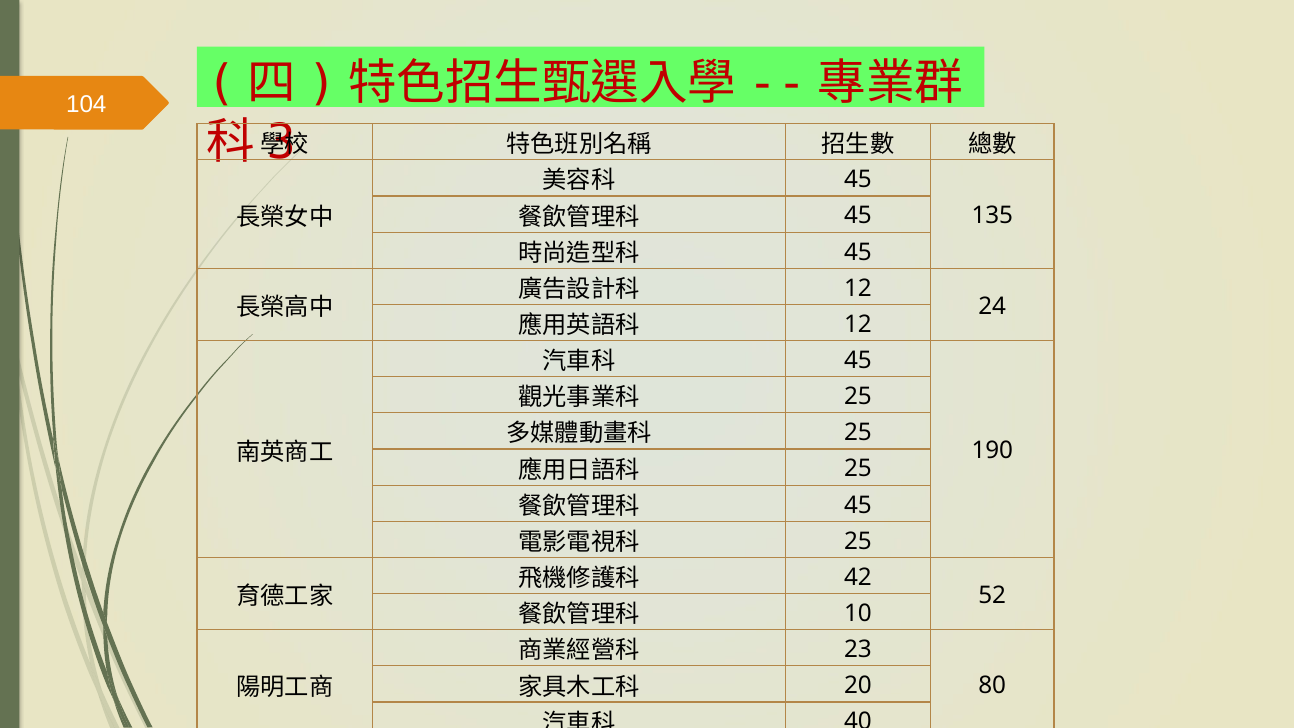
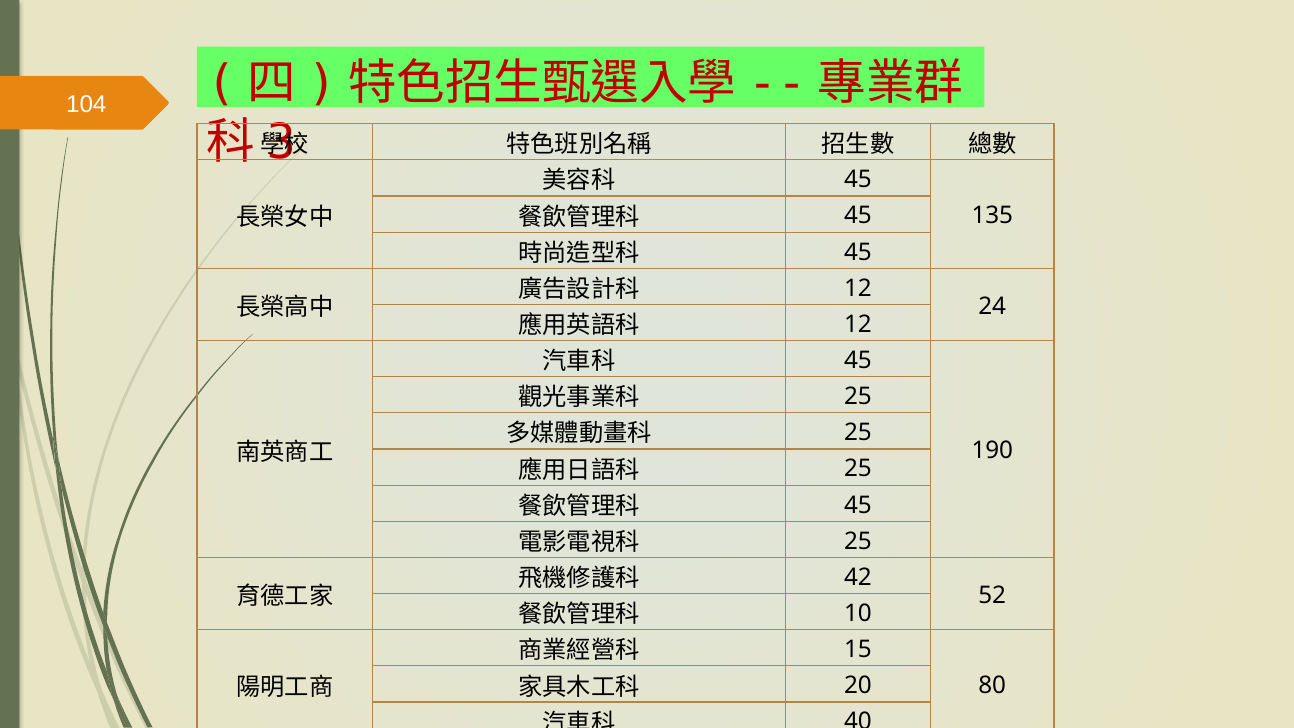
23: 23 -> 15 (858, 650)
